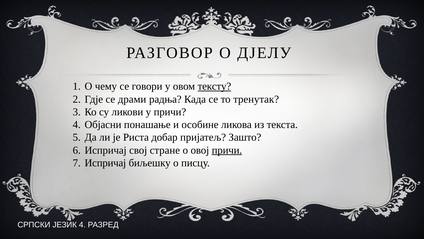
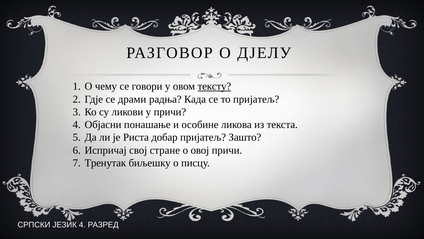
то тренутак: тренутак -> пријатељ (256, 99)
причи underline: present -> none (227, 150)
Испричај: Испричај -> Тренутак (105, 163)
